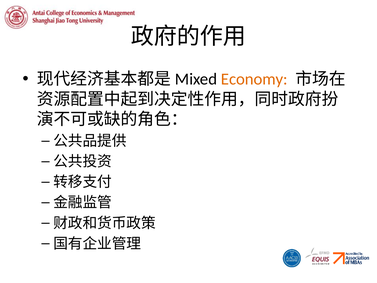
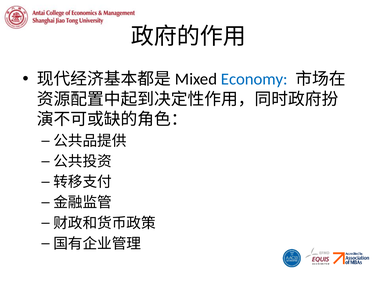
Economy colour: orange -> blue (254, 79)
